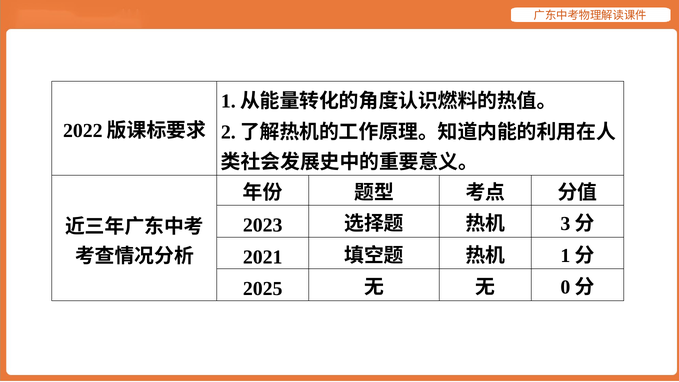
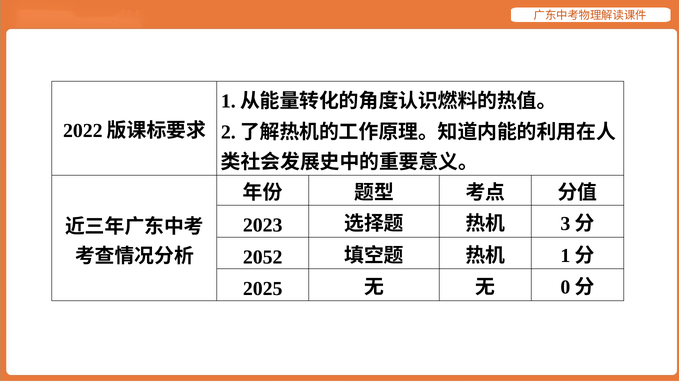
2021: 2021 -> 2052 (263, 257)
